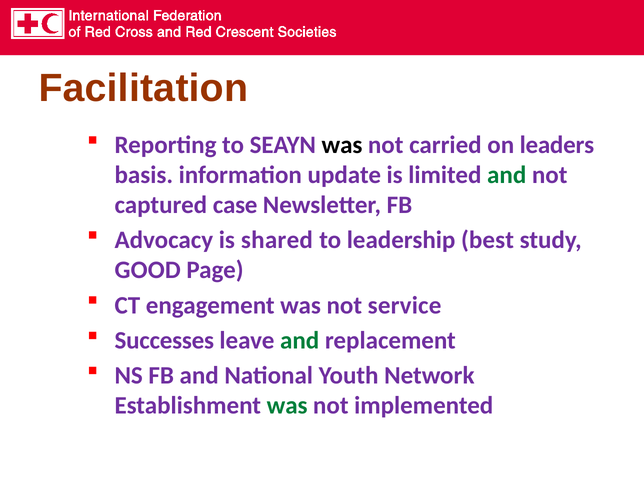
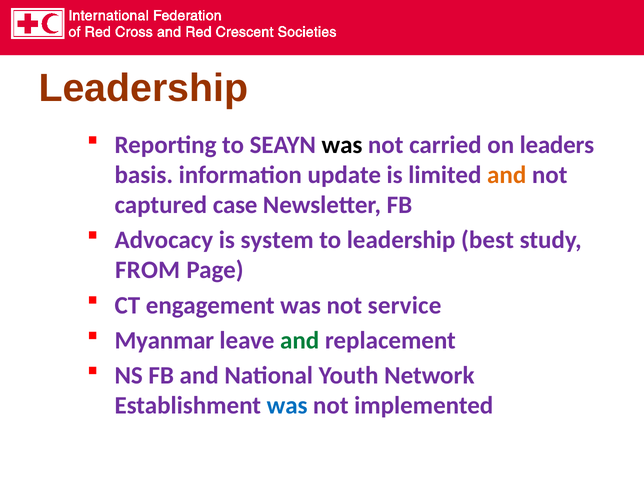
Facilitation: Facilitation -> Leadership (143, 88)
and colour: green -> orange (507, 175)
shared: shared -> system (277, 240)
GOOD: GOOD -> FROM (148, 270)
Successes: Successes -> Myanmar (164, 340)
was colour: green -> blue (287, 405)
